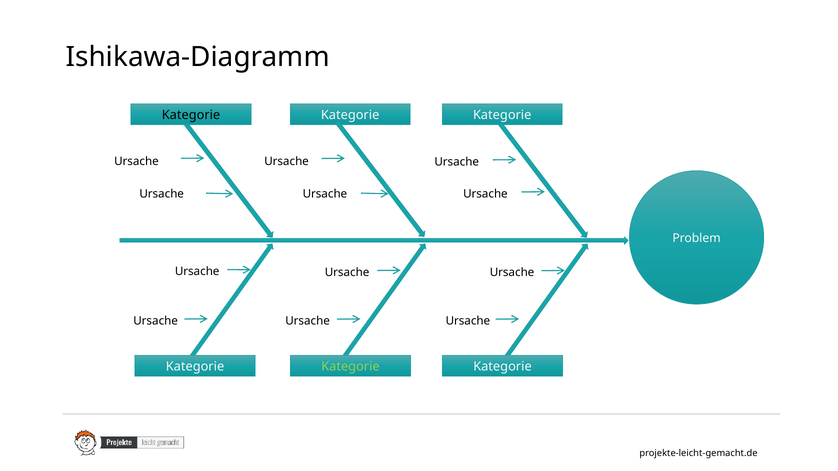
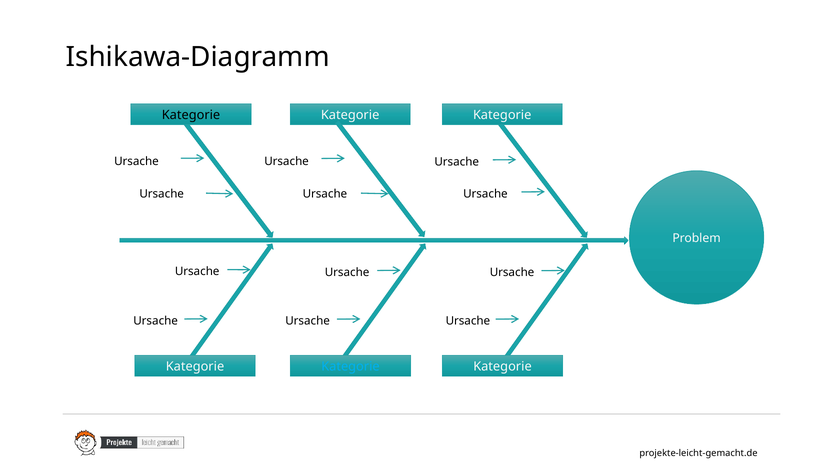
Kategorie colour: light green -> light blue (350, 367)
